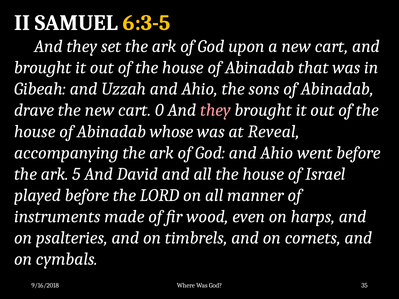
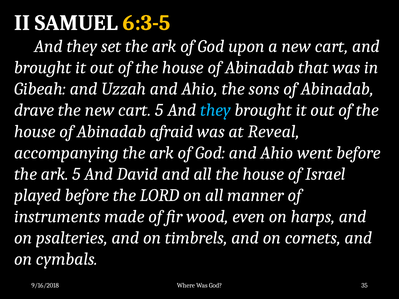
cart 0: 0 -> 5 (159, 110)
they colour: pink -> light blue (215, 110)
whose: whose -> afraid (172, 132)
